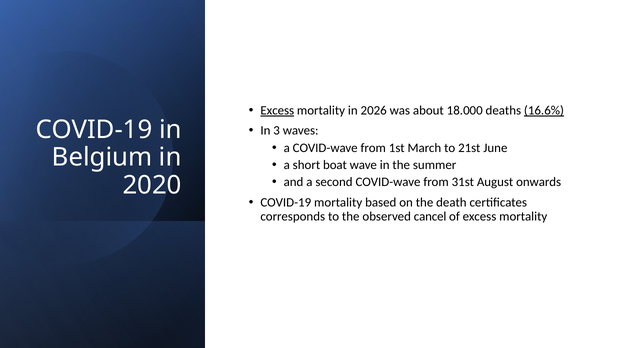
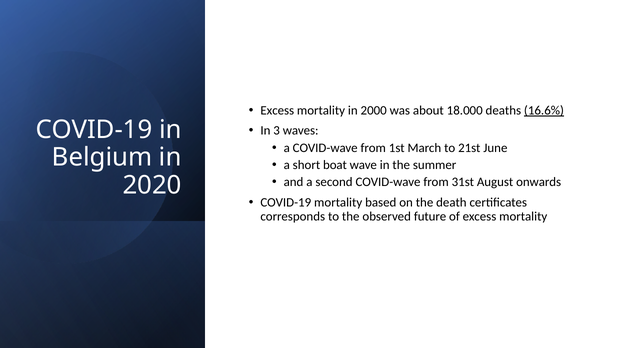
Excess underline: present -> none (277, 110)
2026: 2026 -> 2000 (374, 110)
cancel: cancel -> future (430, 217)
